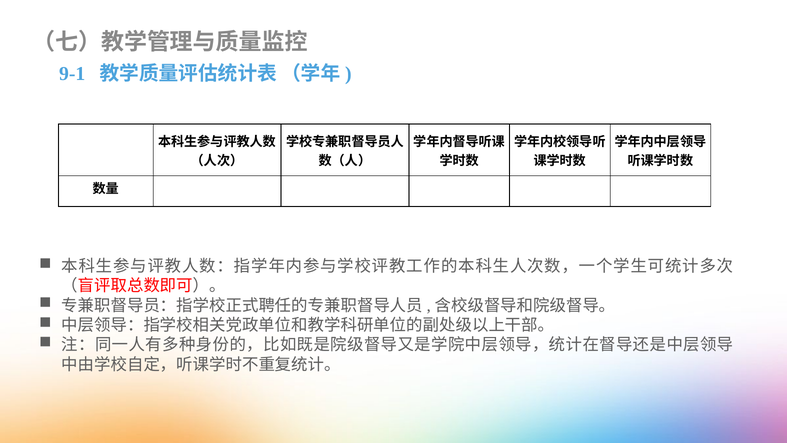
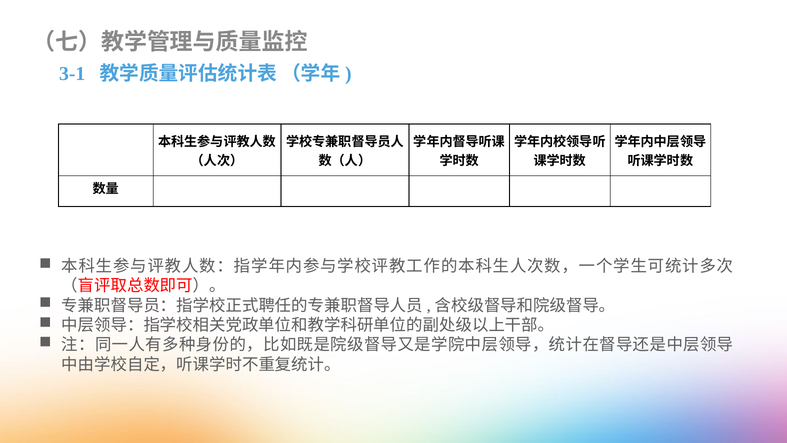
9-1: 9-1 -> 3-1 (72, 74)
